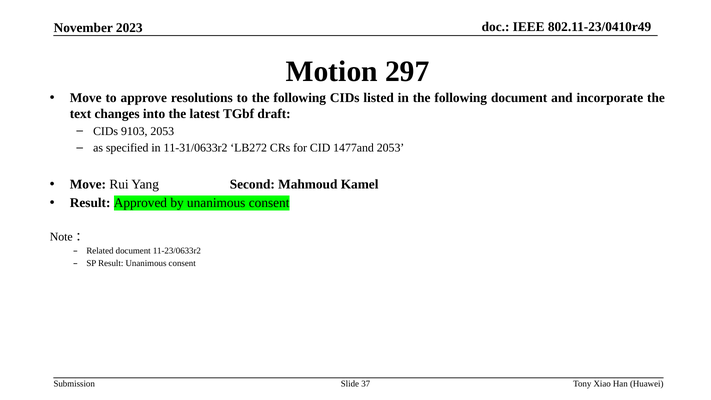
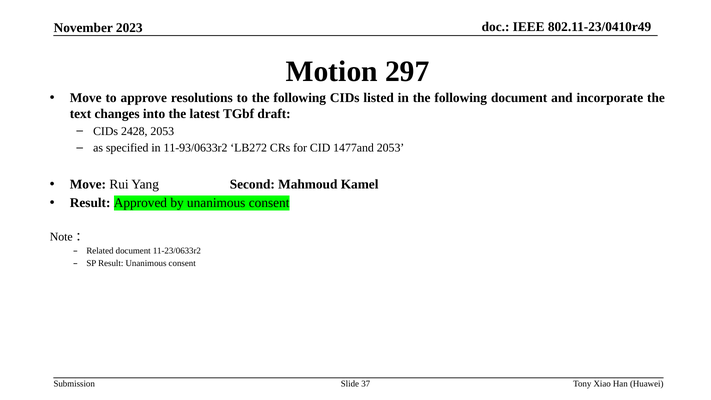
9103: 9103 -> 2428 (134, 131)
11-31/0633r2: 11-31/0633r2 -> 11-93/0633r2 (195, 148)
